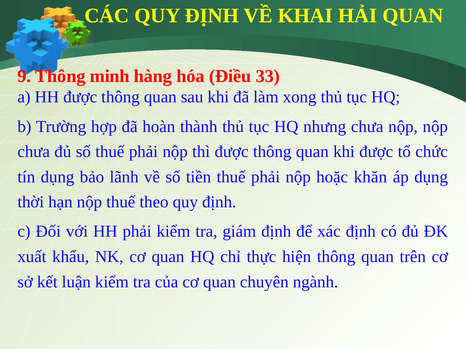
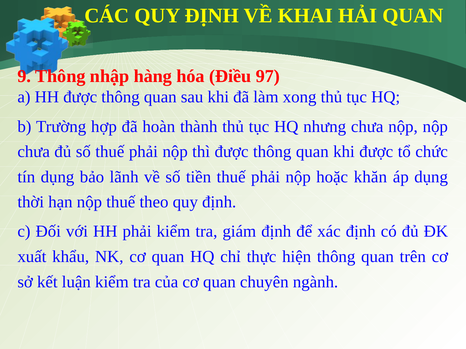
minh: minh -> nhập (110, 76)
33: 33 -> 97 (268, 76)
